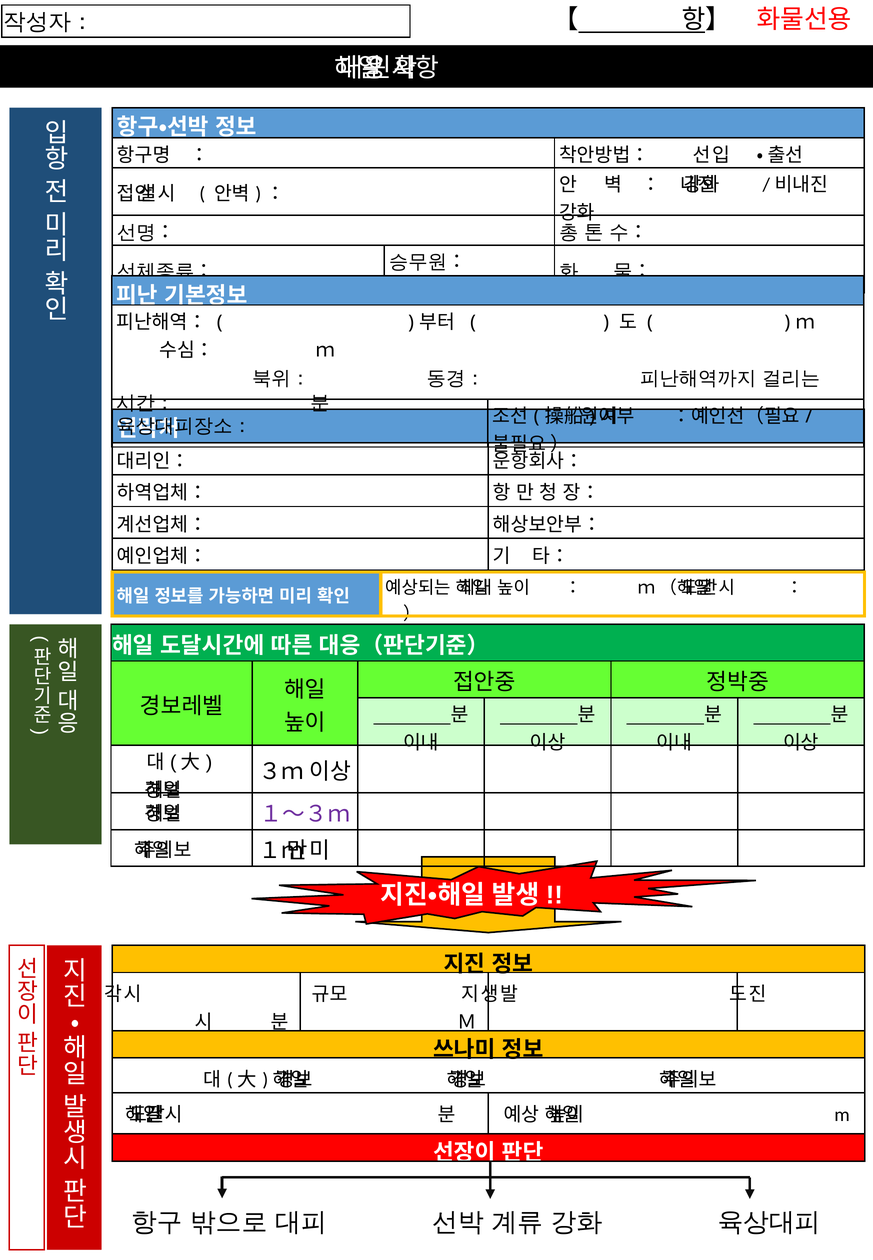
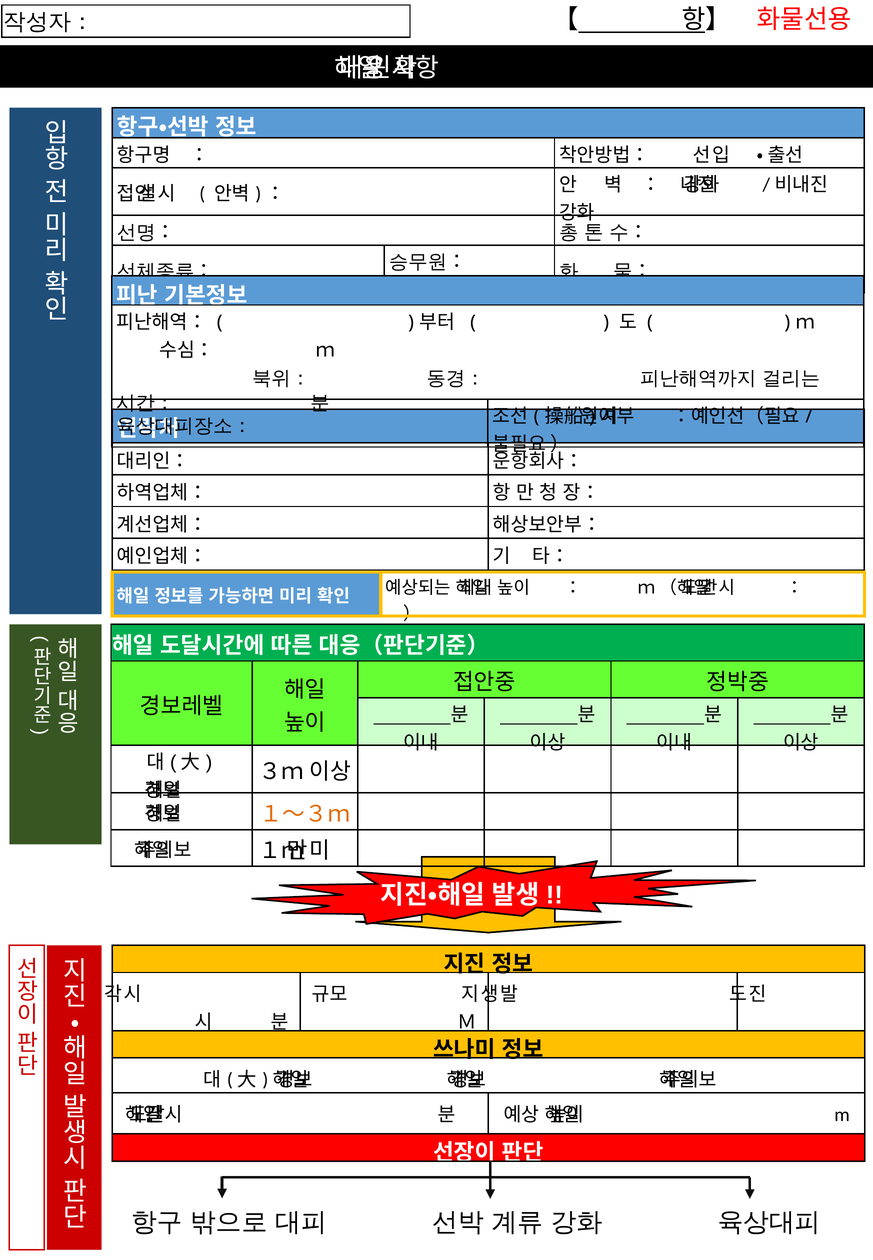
１～３ｍ colour: purple -> orange (305, 815)
